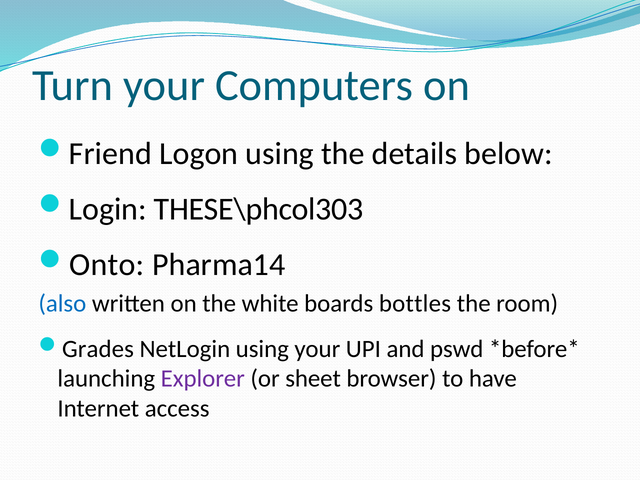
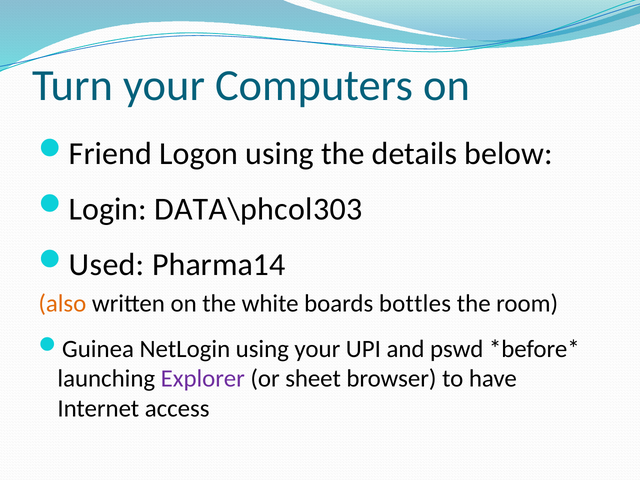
THESE\phcol303: THESE\phcol303 -> DATA\phcol303 (258, 209)
Onto: Onto -> Used (107, 265)
also colour: blue -> orange (62, 303)
Grades: Grades -> Guinea (98, 349)
